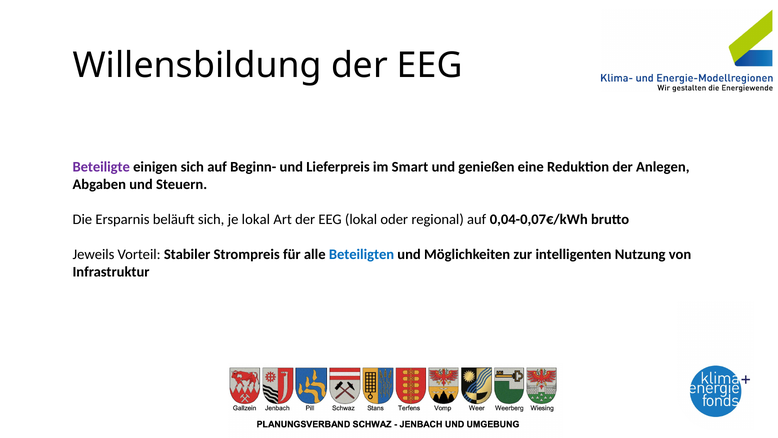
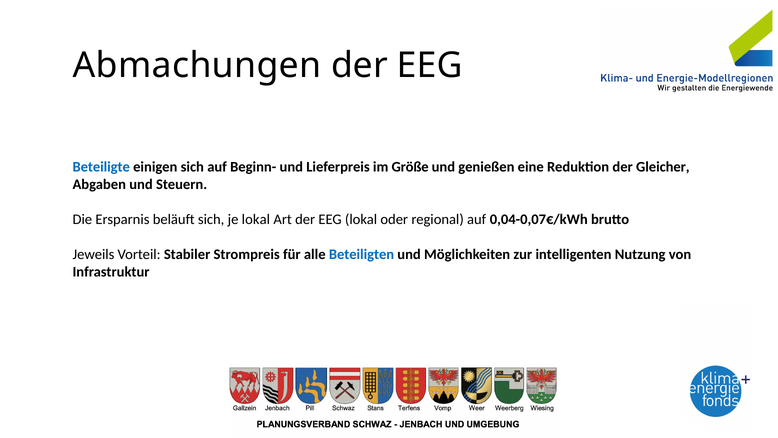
Willensbildung: Willensbildung -> Abmachungen (197, 65)
Beteiligte colour: purple -> blue (101, 167)
Smart: Smart -> Größe (410, 167)
Anlegen: Anlegen -> Gleicher (663, 167)
